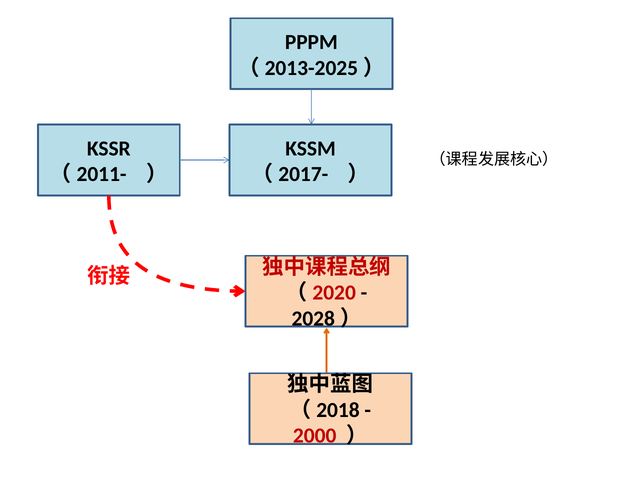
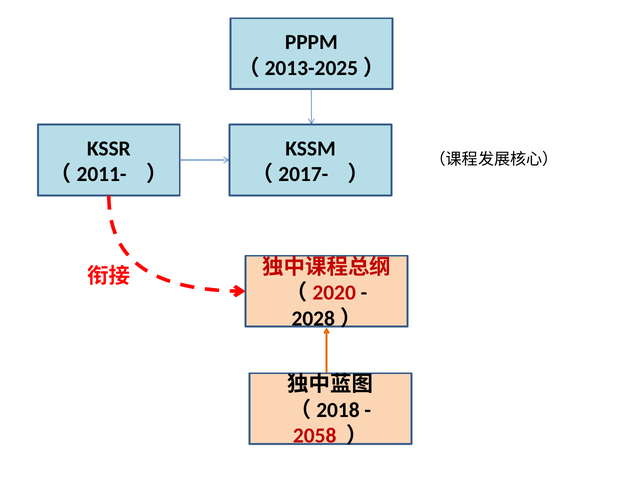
2000: 2000 -> 2058 (315, 436)
